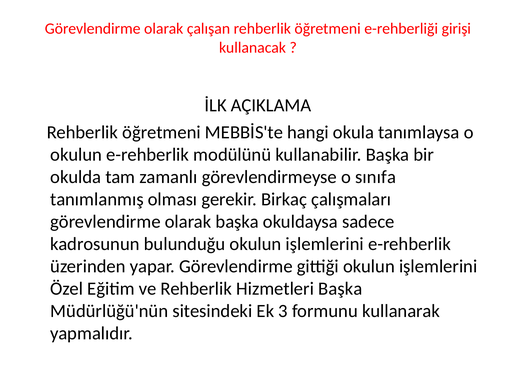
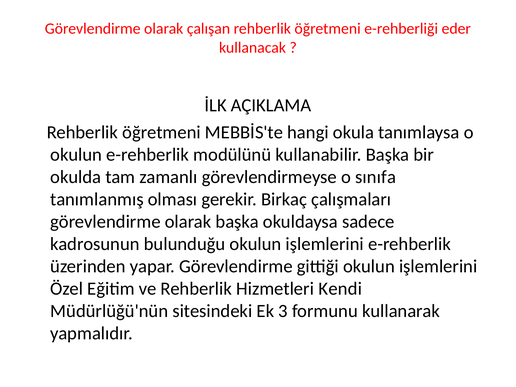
girişi: girişi -> eder (456, 29)
Hizmetleri Başka: Başka -> Kendi (340, 289)
